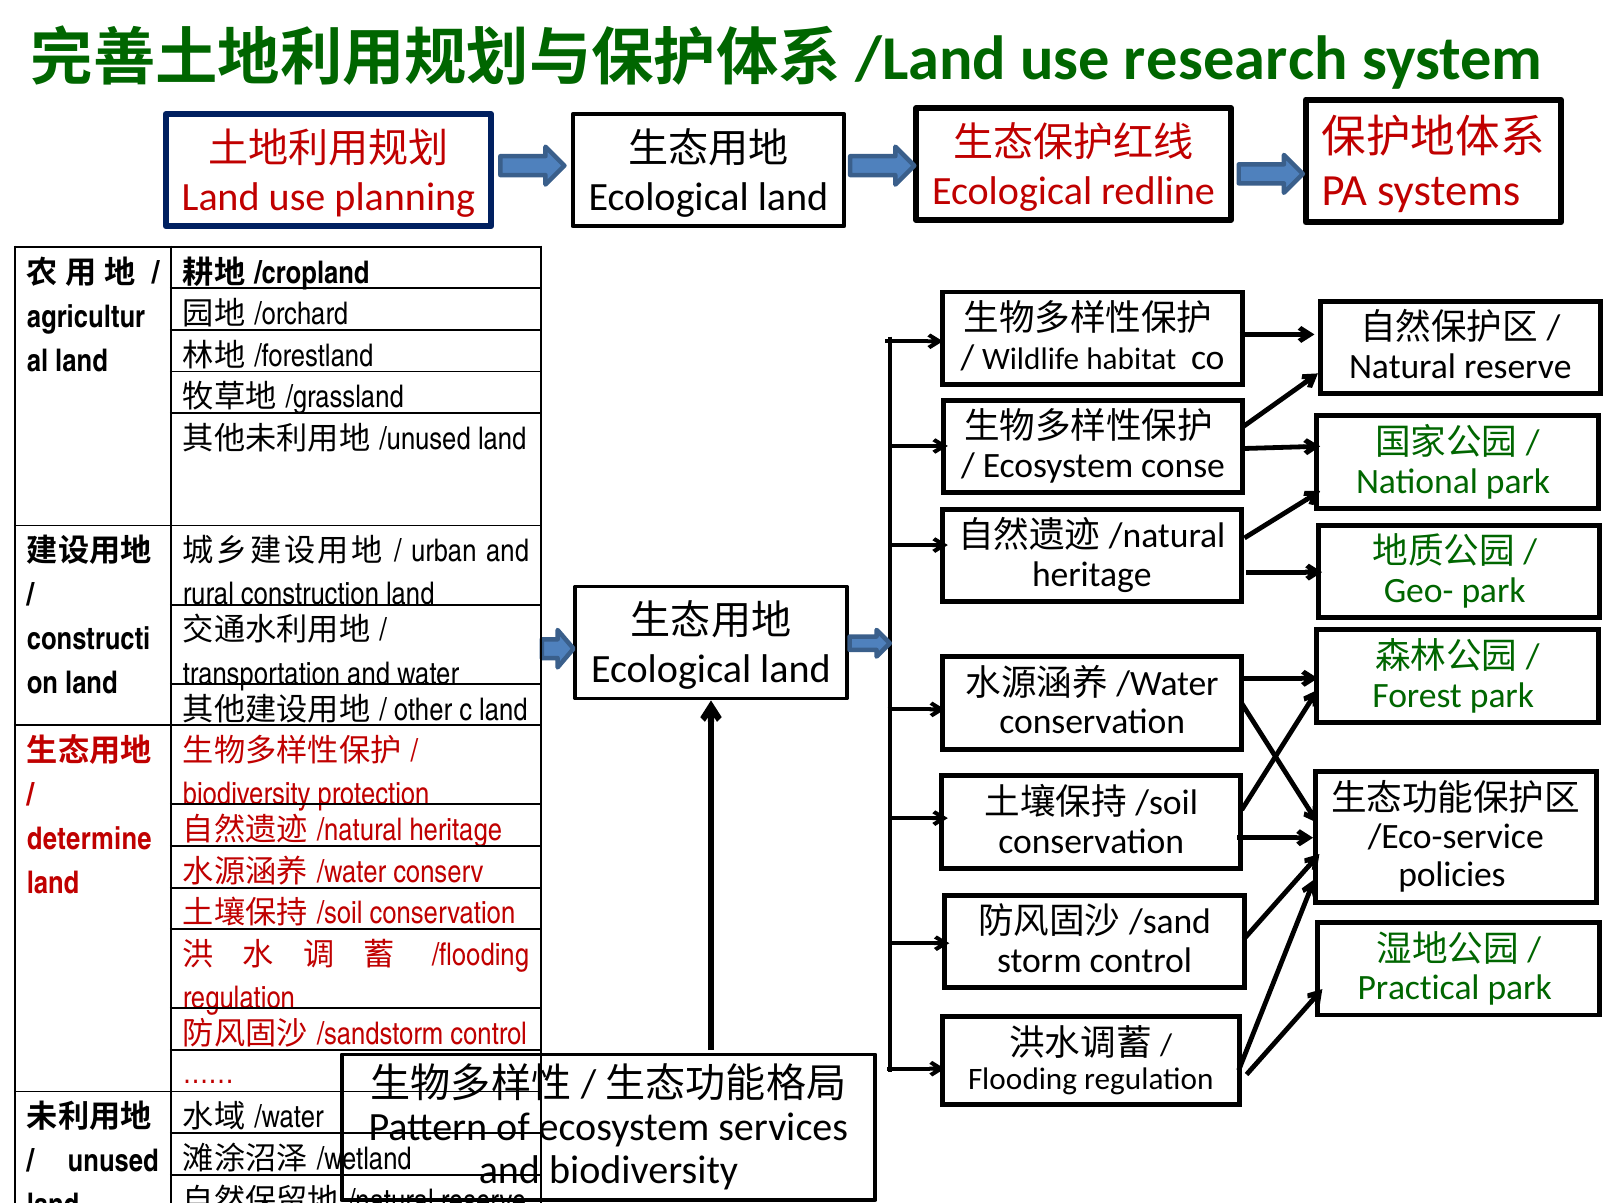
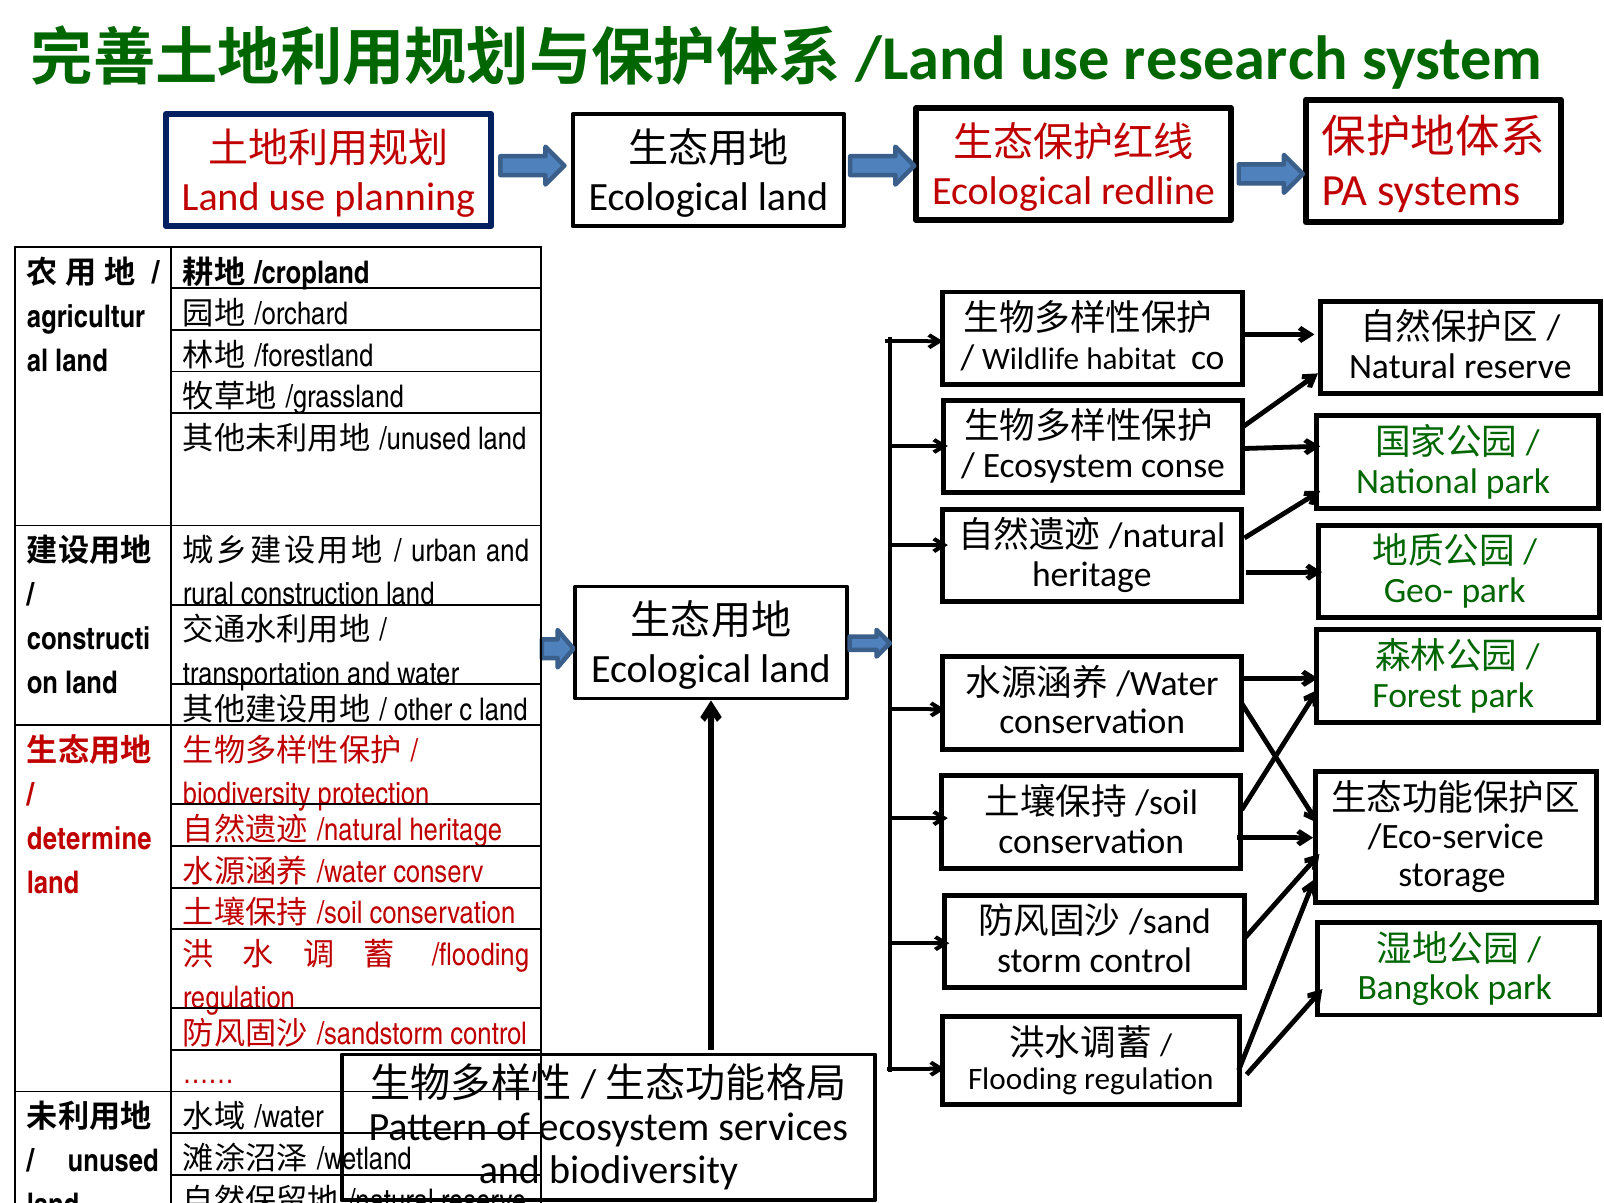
policies: policies -> storage (1452, 875)
Practical: Practical -> Bangkok (1419, 988)
